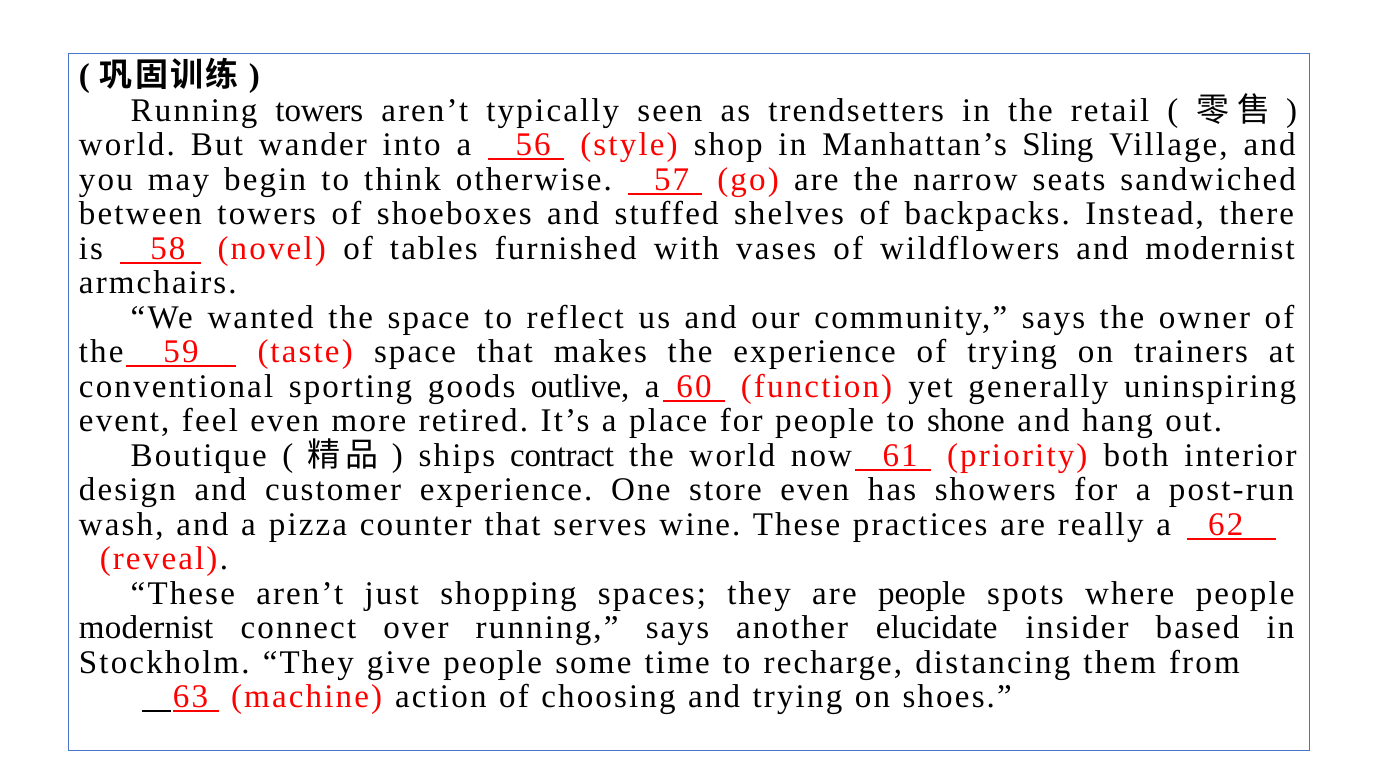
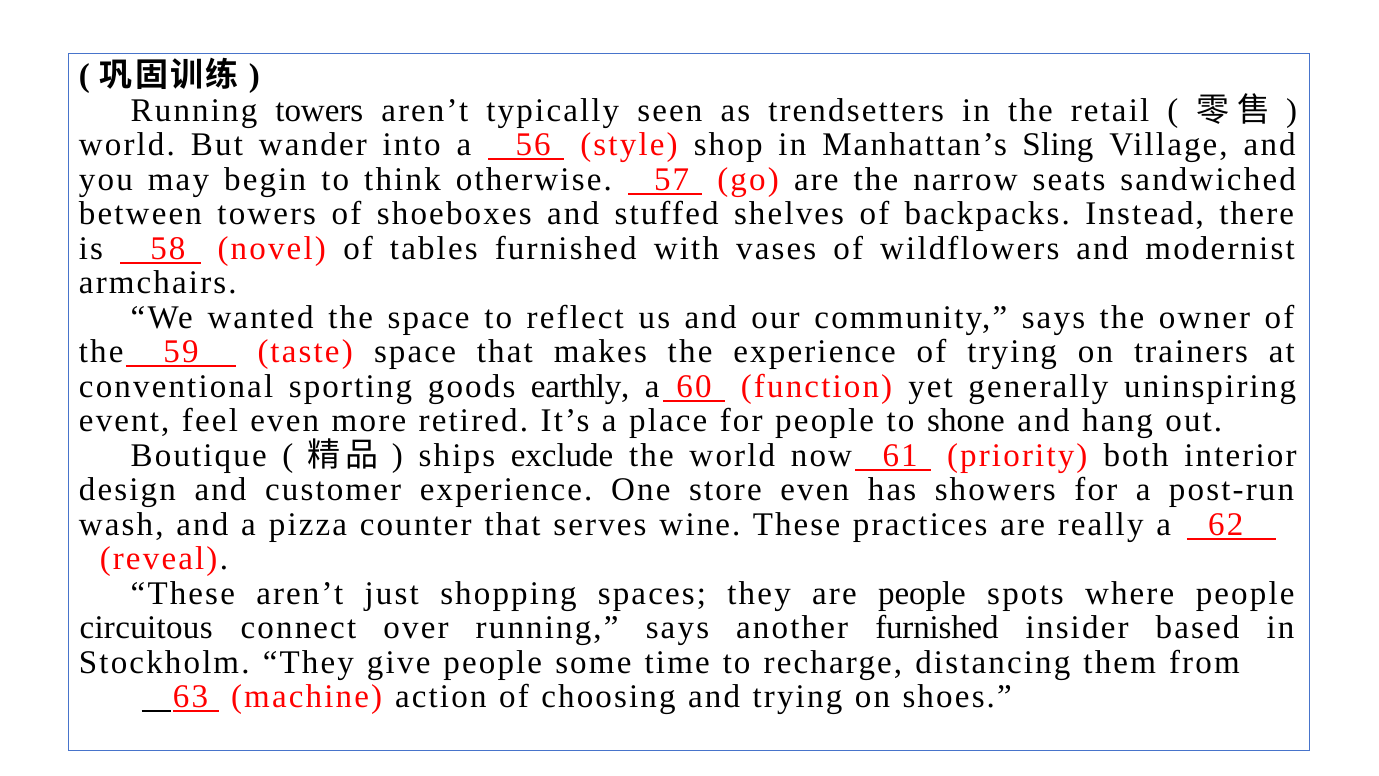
outlive: outlive -> earthly (580, 386)
contract: contract -> exclude (562, 455)
modernist: modernist -> circuitous (146, 627)
another elucidate: elucidate -> furnished (937, 627)
